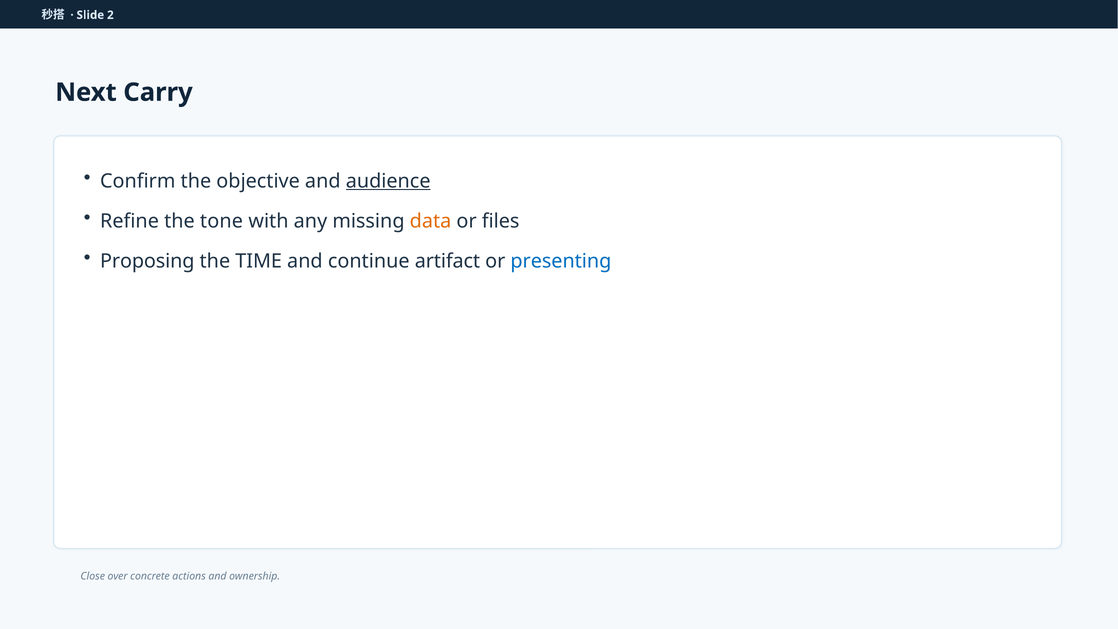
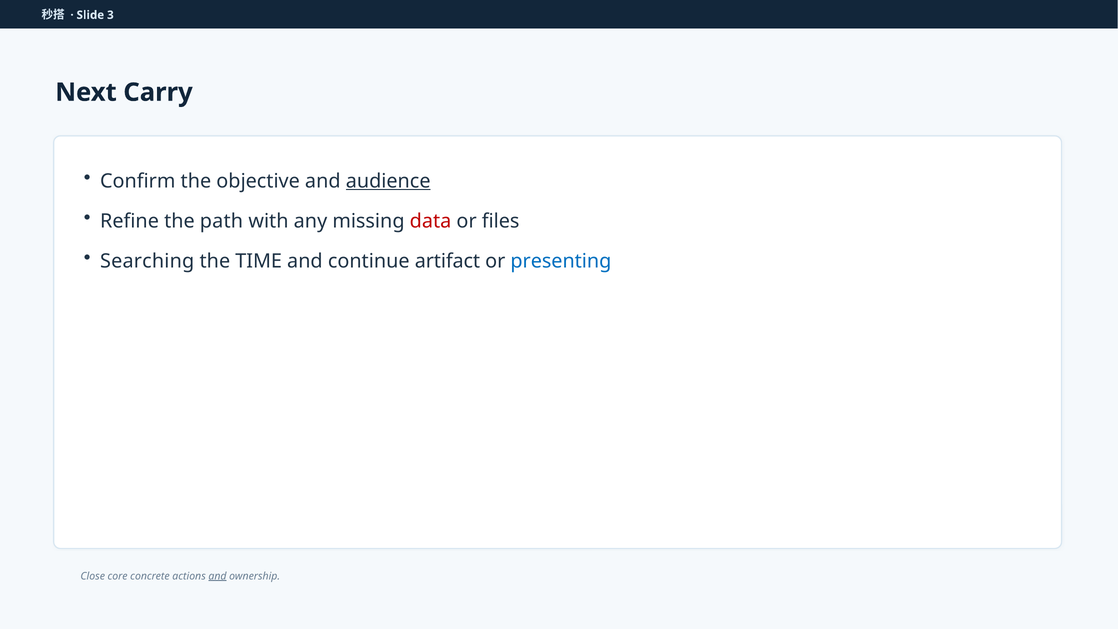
2: 2 -> 3 (110, 15)
tone: tone -> path (221, 221)
data colour: orange -> red (430, 221)
Proposing: Proposing -> Searching (147, 261)
over: over -> core (118, 576)
and underline: none -> present (217, 576)
